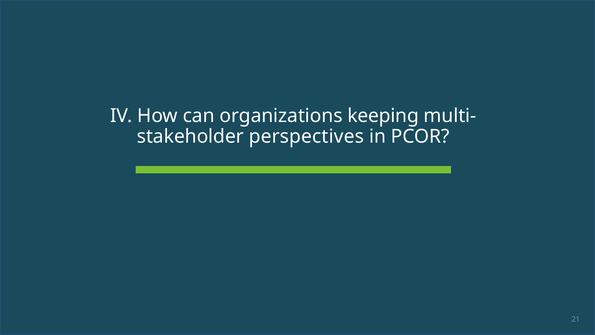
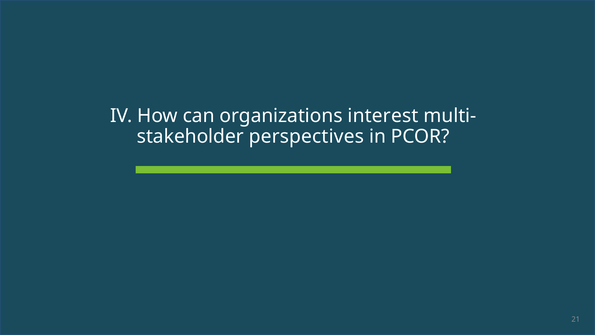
keeping: keeping -> interest (383, 116)
